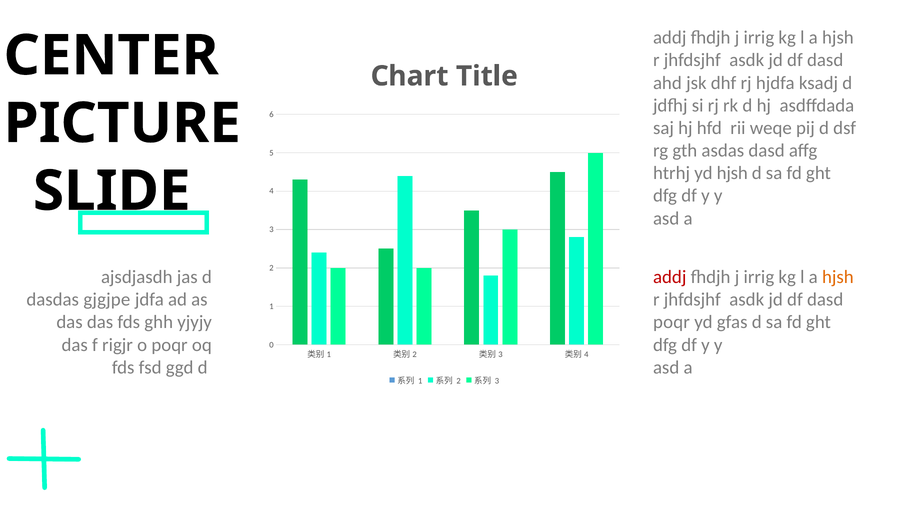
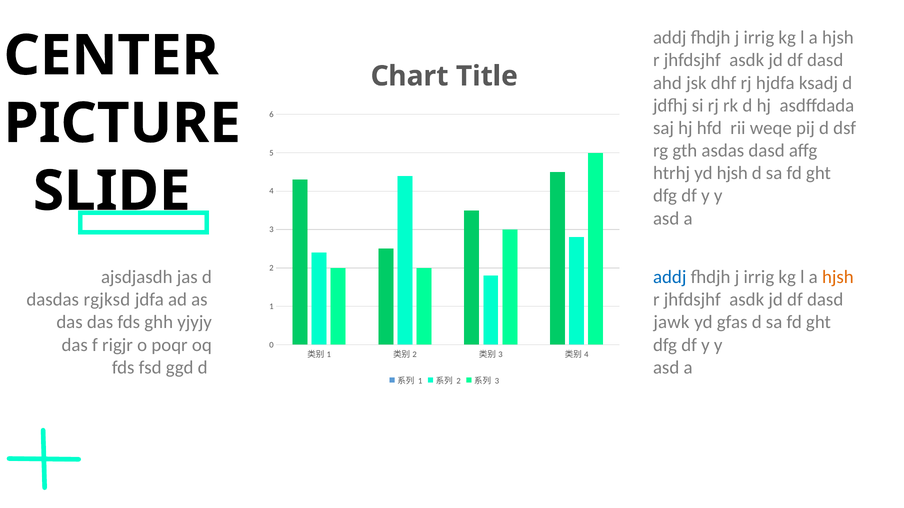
addj colour: red -> blue (670, 277)
gjgjpe: gjgjpe -> rgjksd (107, 300)
poqr: poqr -> jawk (671, 323)
